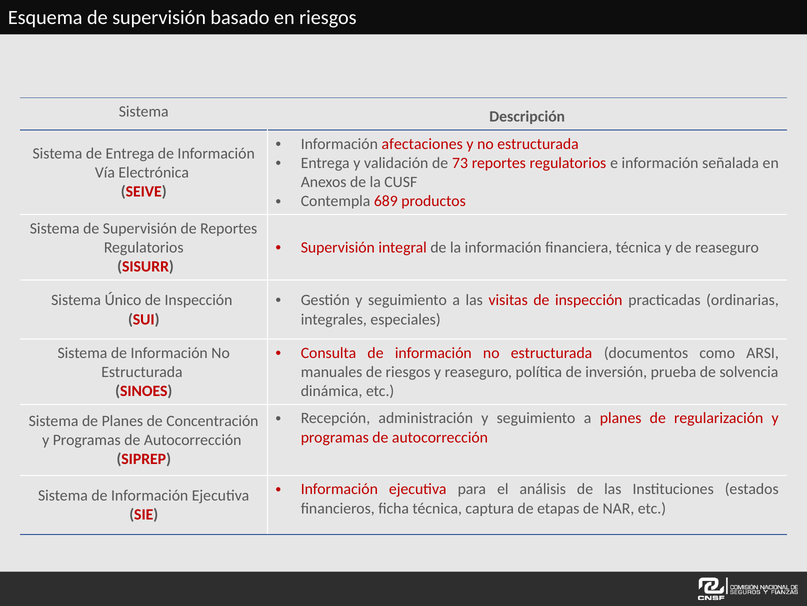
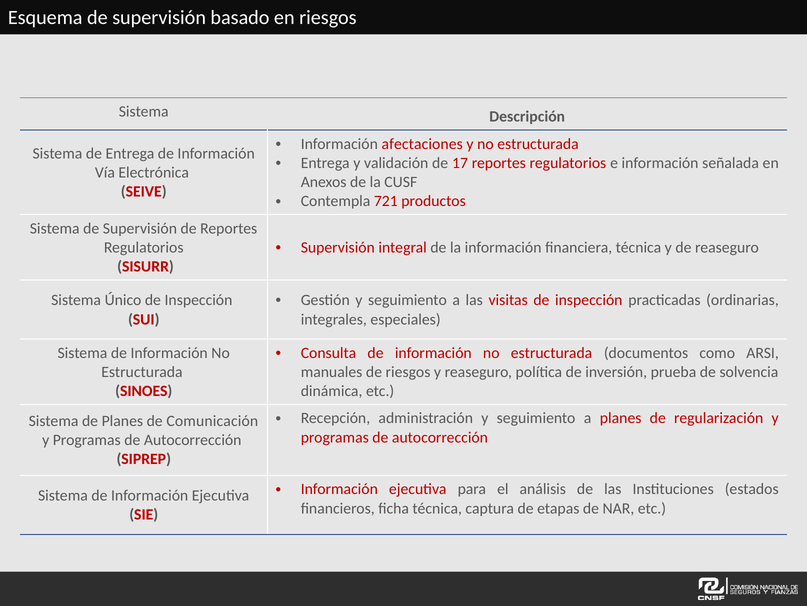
73: 73 -> 17 (460, 163)
689: 689 -> 721 (386, 201)
Concentración: Concentración -> Comunicación (212, 421)
